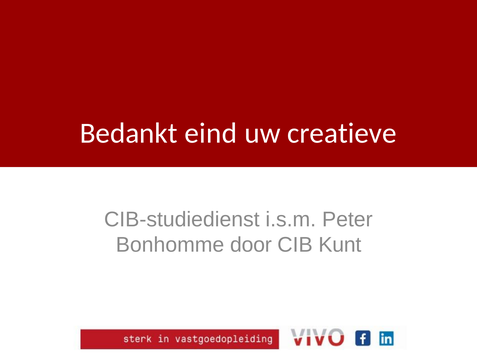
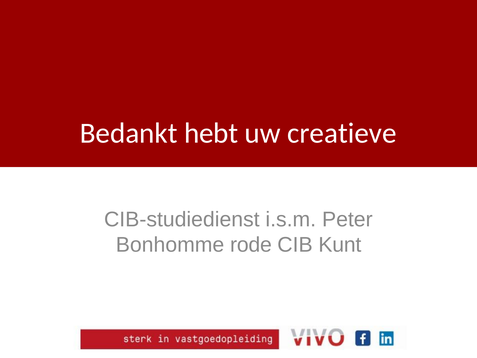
eind: eind -> hebt (211, 133)
door: door -> rode (251, 245)
